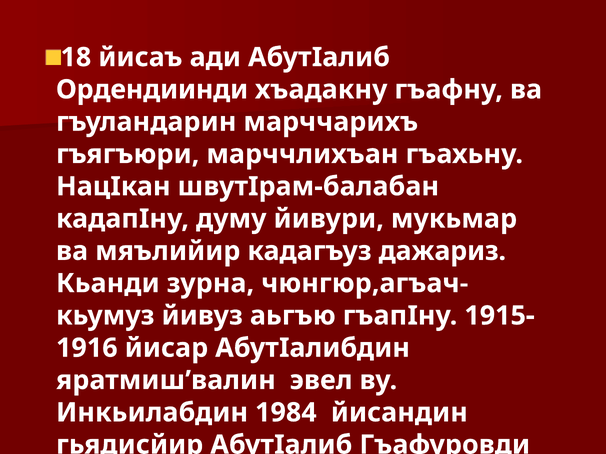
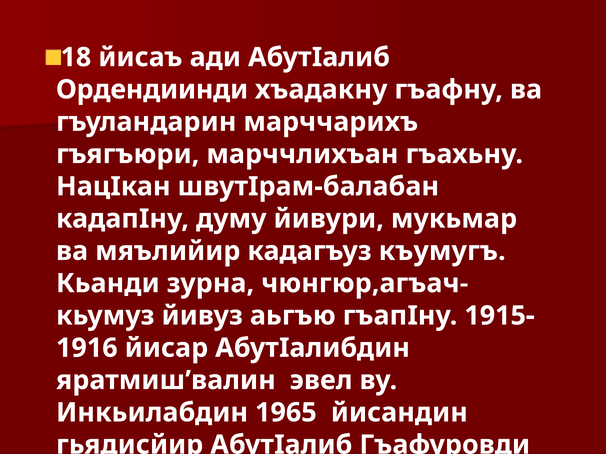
дажариз: дажариз -> къумугъ (442, 251)
1984: 1984 -> 1965 (286, 413)
